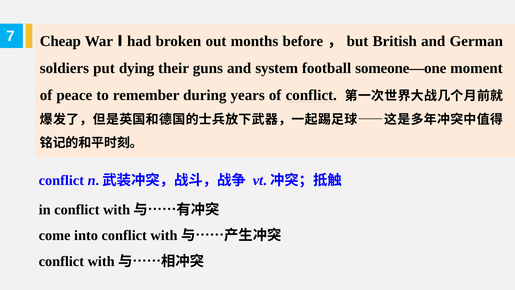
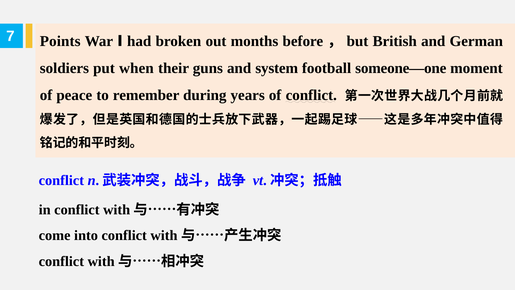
Cheap: Cheap -> Points (60, 41)
dying: dying -> when (136, 68)
